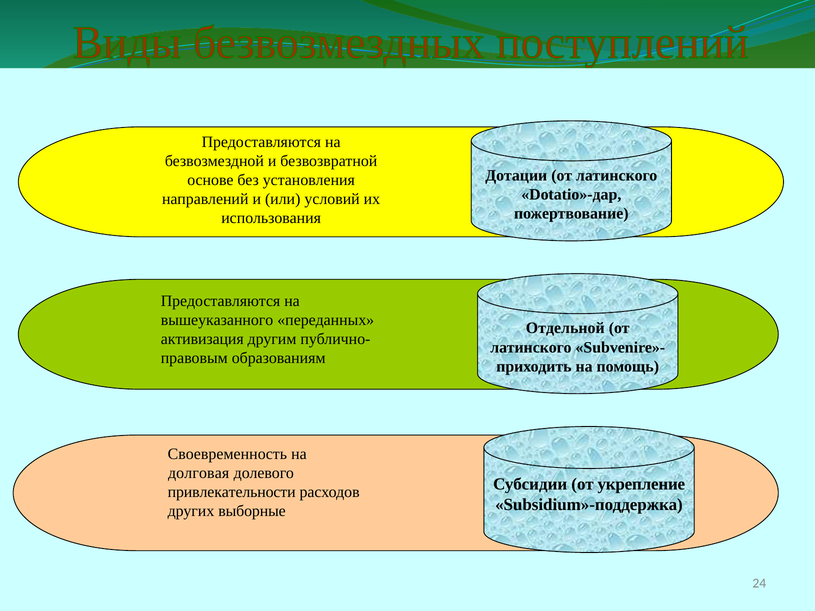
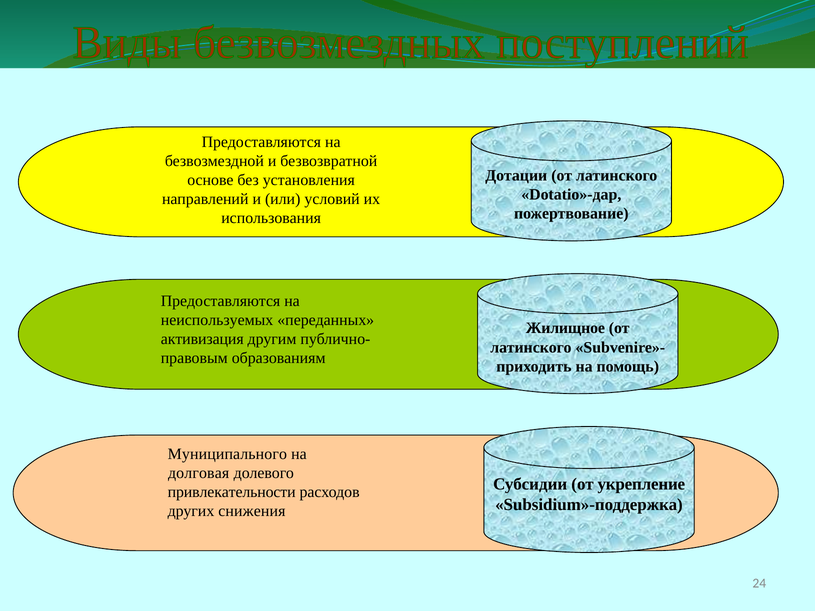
вышеуказанного: вышеуказанного -> неиспользуемых (217, 320)
Отдельной: Отдельной -> Жилищное (565, 328)
Своевременность: Своевременность -> Муниципального (227, 454)
выборные: выборные -> снижения (252, 511)
